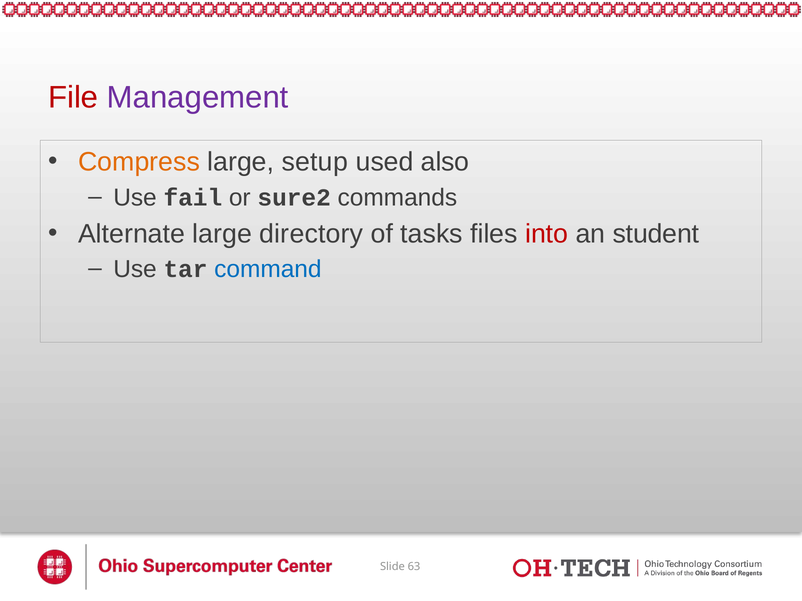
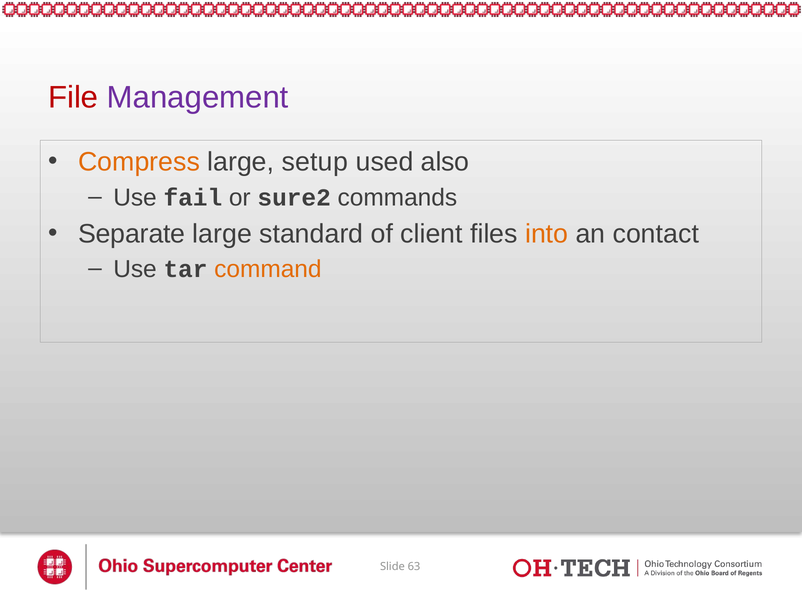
Alternate: Alternate -> Separate (132, 234)
directory: directory -> standard (311, 234)
tasks: tasks -> client (432, 234)
into colour: red -> orange (547, 234)
student: student -> contact (656, 234)
command colour: blue -> orange (268, 269)
